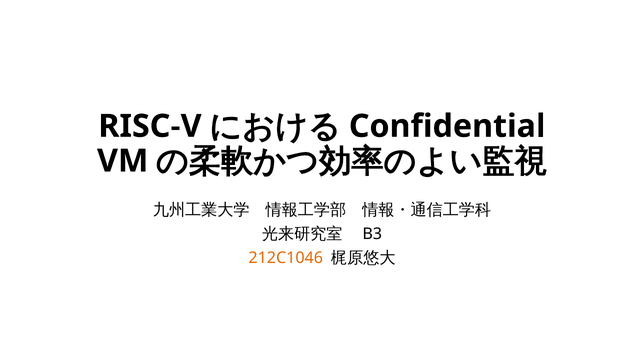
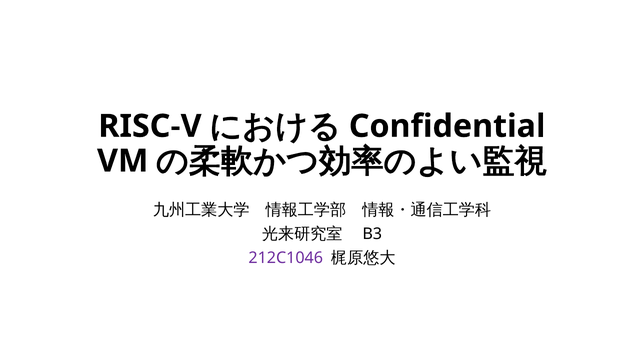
212C1046 colour: orange -> purple (286, 258)
